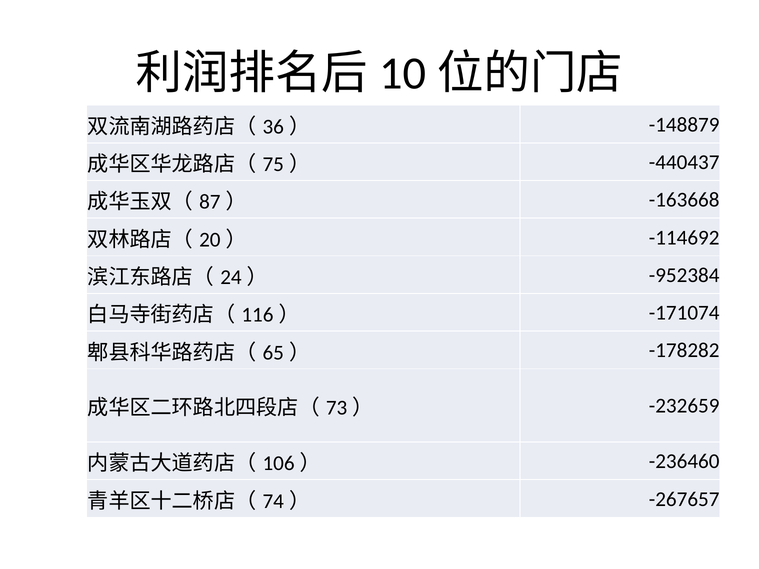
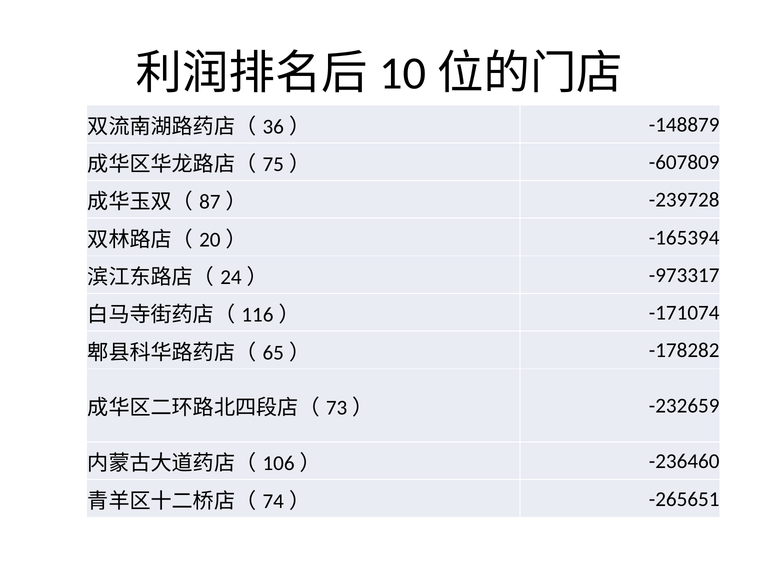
-440437: -440437 -> -607809 (684, 162)
-163668: -163668 -> -239728 (684, 200)
-114692: -114692 -> -165394 (684, 238)
-952384: -952384 -> -973317 (684, 275)
-267657: -267657 -> -265651 (684, 499)
